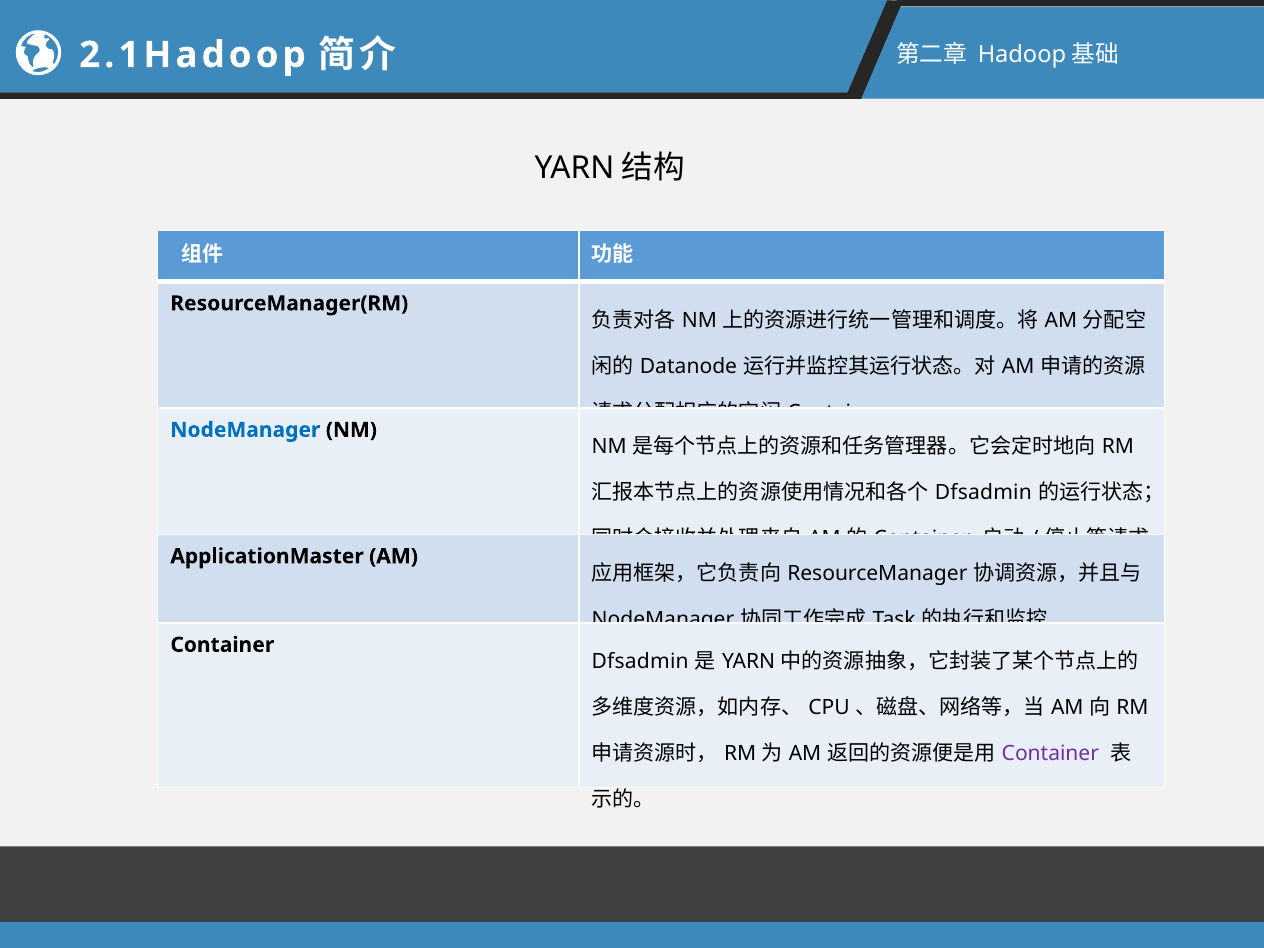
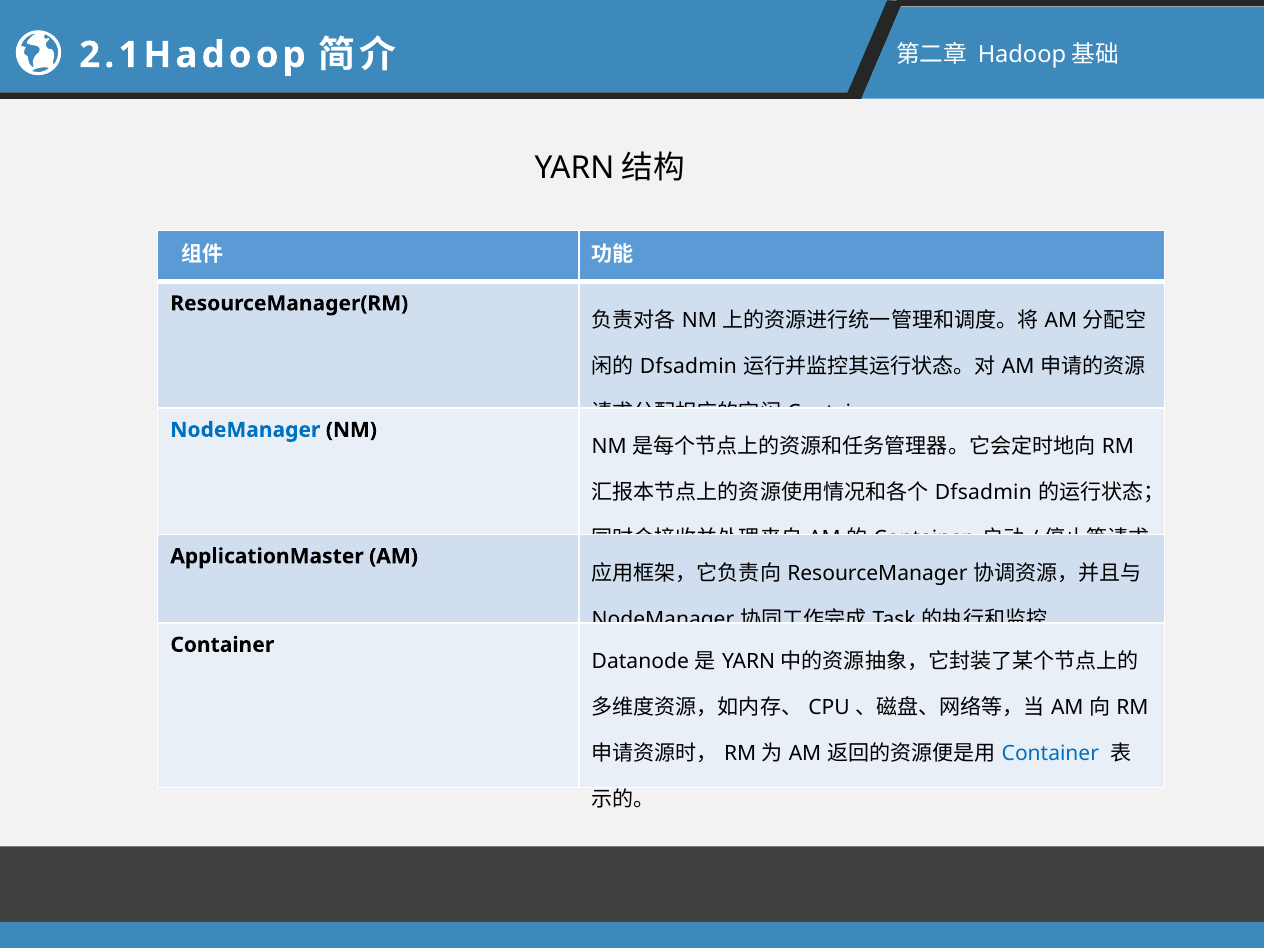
Datanode: Datanode -> Dfsadmin (688, 366)
Dfsadmin: Dfsadmin -> Datanode (640, 662)
Container colour: purple -> blue (1050, 754)
